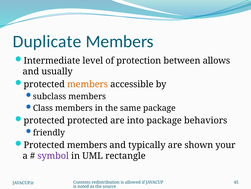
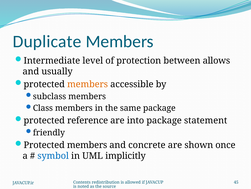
protected protected: protected -> reference (88, 120)
behaviors: behaviors -> statement (206, 120)
typically: typically -> concrete (147, 144)
your: your -> once (225, 144)
symbol colour: purple -> blue (53, 155)
rectangle: rectangle -> implicitly (125, 155)
